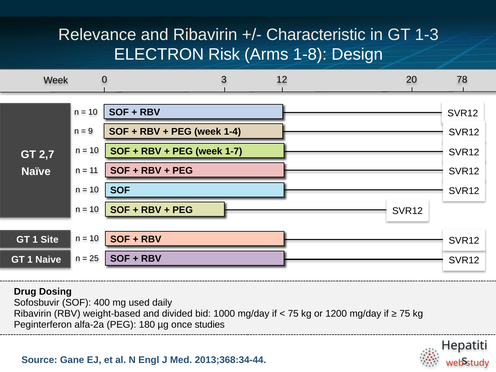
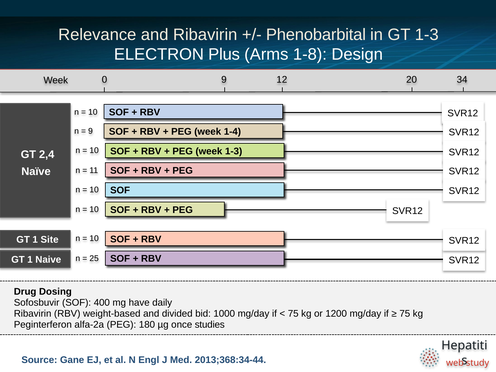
Characteristic: Characteristic -> Phenobarbital (316, 35)
Risk: Risk -> Plus (224, 54)
78: 78 -> 34 (462, 80)
Week 3: 3 -> 9 (224, 80)
week 1-7: 1-7 -> 1-3 (234, 151)
2,7: 2,7 -> 2,4 (47, 154)
used: used -> have (139, 303)
